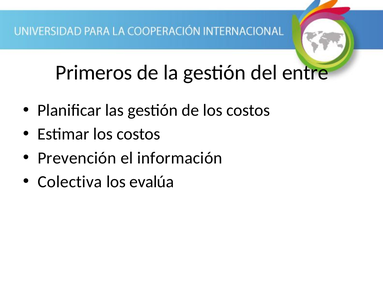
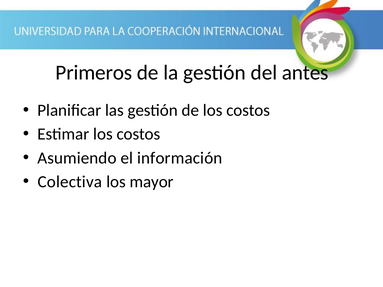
entre: entre -> antes (305, 73)
Prevención: Prevención -> Asumiendo (77, 158)
evalúa: evalúa -> mayor (152, 182)
